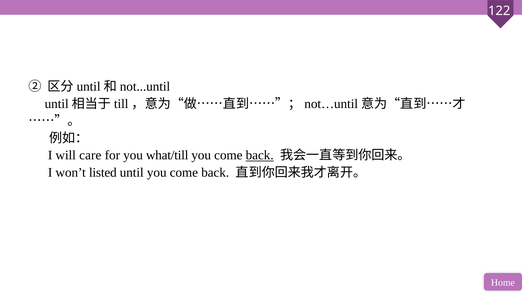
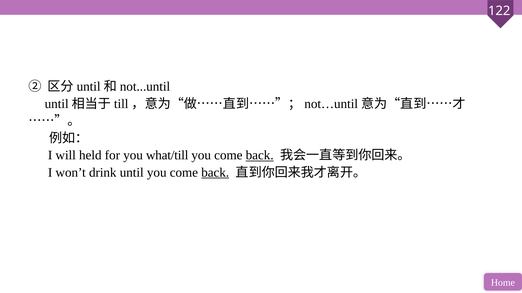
care: care -> held (90, 156)
listed: listed -> drink (103, 173)
back underline: none -> present (215, 173)
